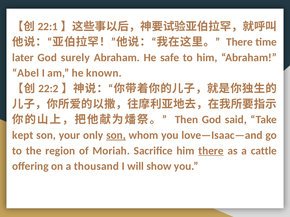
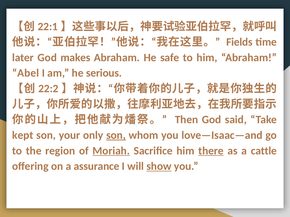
There: There -> Fields (239, 42)
surely: surely -> makes (75, 58)
known: known -> serious (104, 73)
Moriah underline: none -> present (111, 151)
thousand: thousand -> assurance (97, 167)
show underline: none -> present (159, 167)
